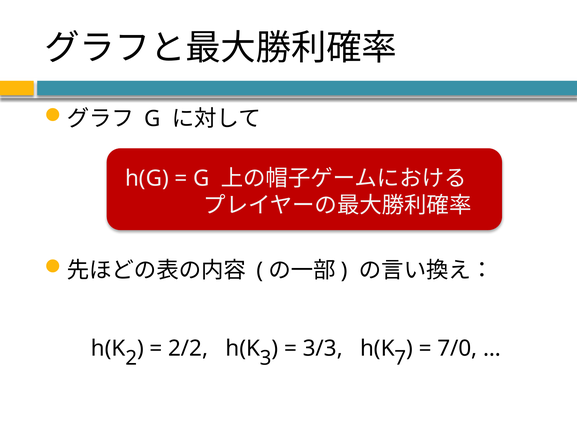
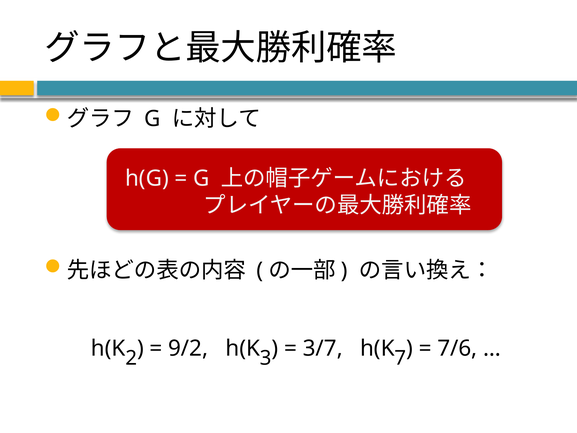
2/2: 2/2 -> 9/2 (188, 348)
3/3: 3/3 -> 3/7 (323, 348)
7/0: 7/0 -> 7/6 (457, 348)
